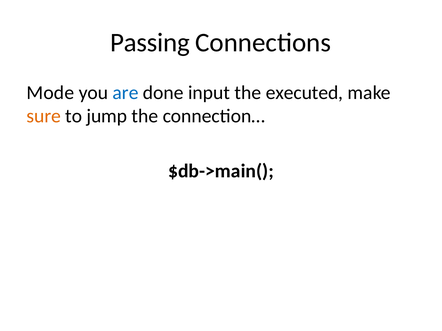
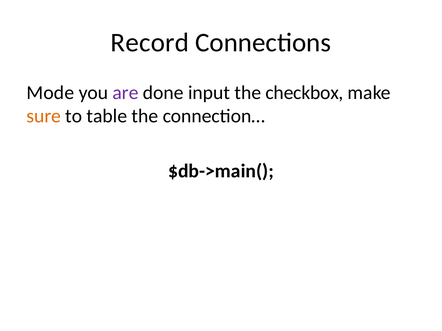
Passing: Passing -> Record (150, 43)
are colour: blue -> purple (126, 93)
executed: executed -> checkbox (305, 93)
jump: jump -> table (107, 116)
